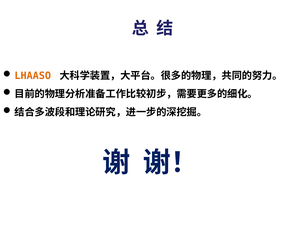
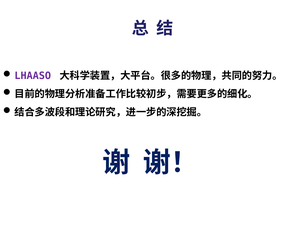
LHAASO colour: orange -> purple (33, 76)
